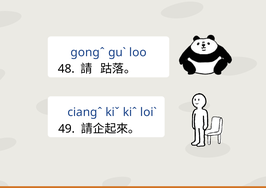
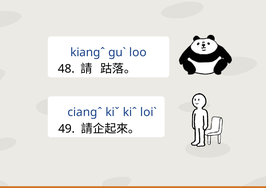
gongˆ: gongˆ -> kiangˆ (88, 52)
